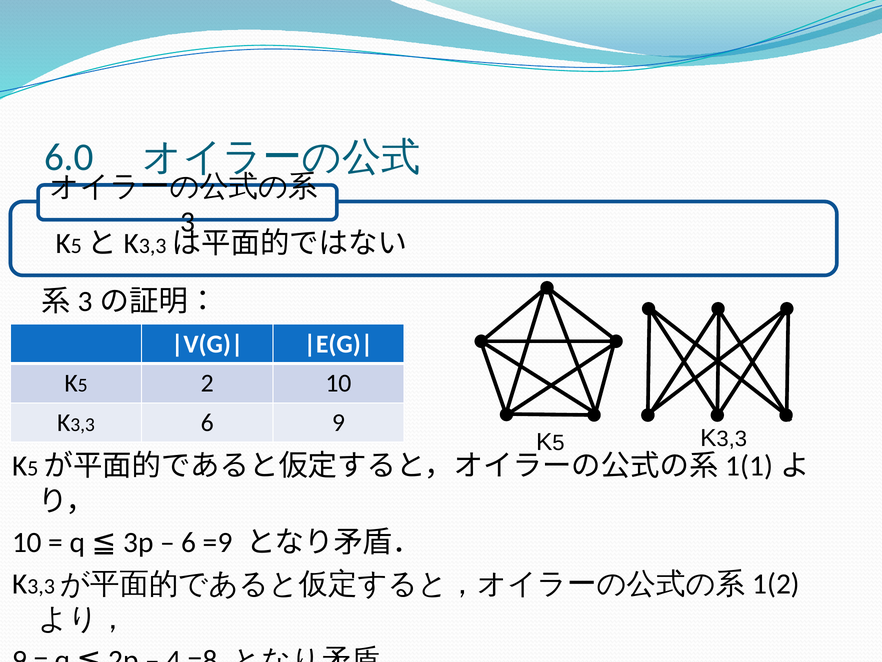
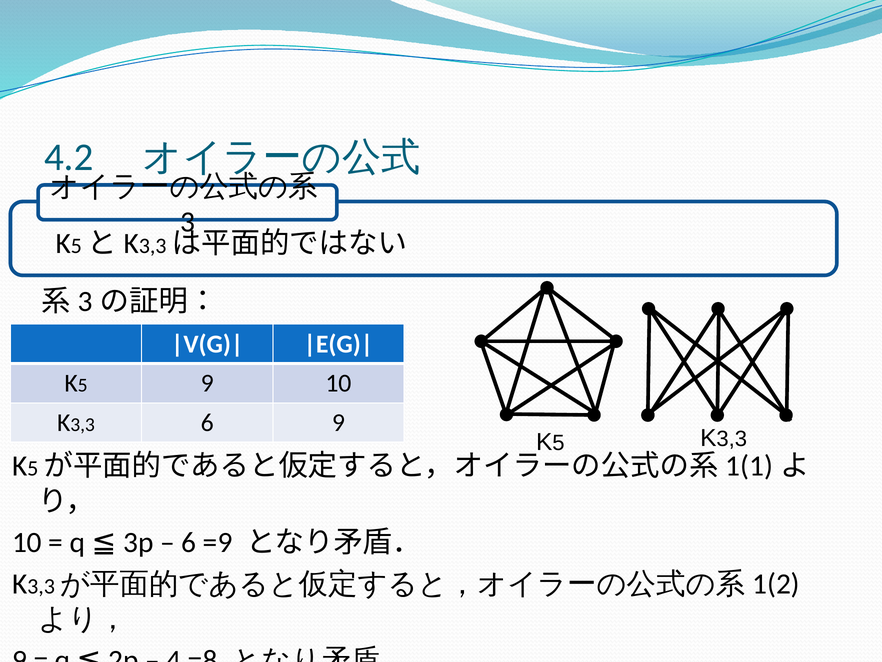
6.0: 6.0 -> 4.2 (69, 157)
5 2: 2 -> 9 (207, 383)
